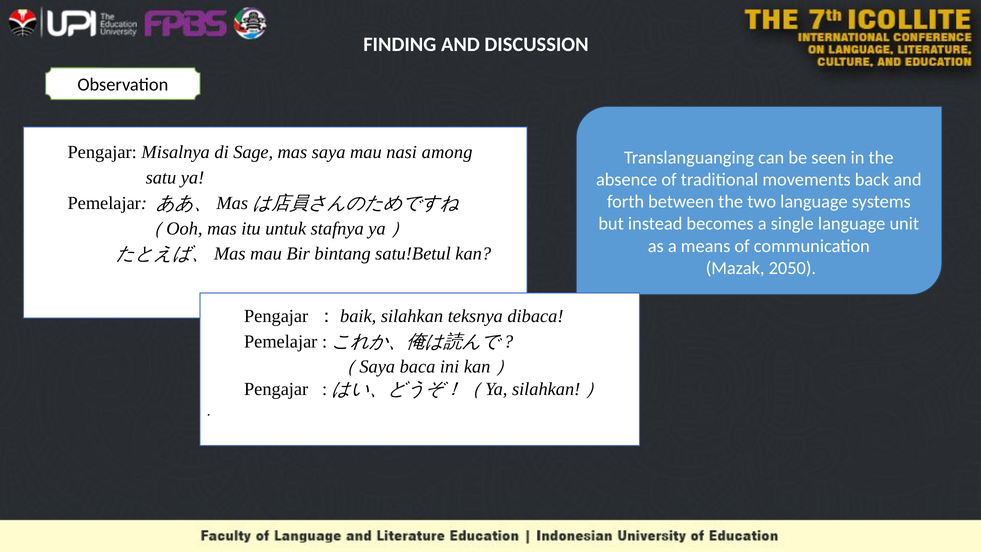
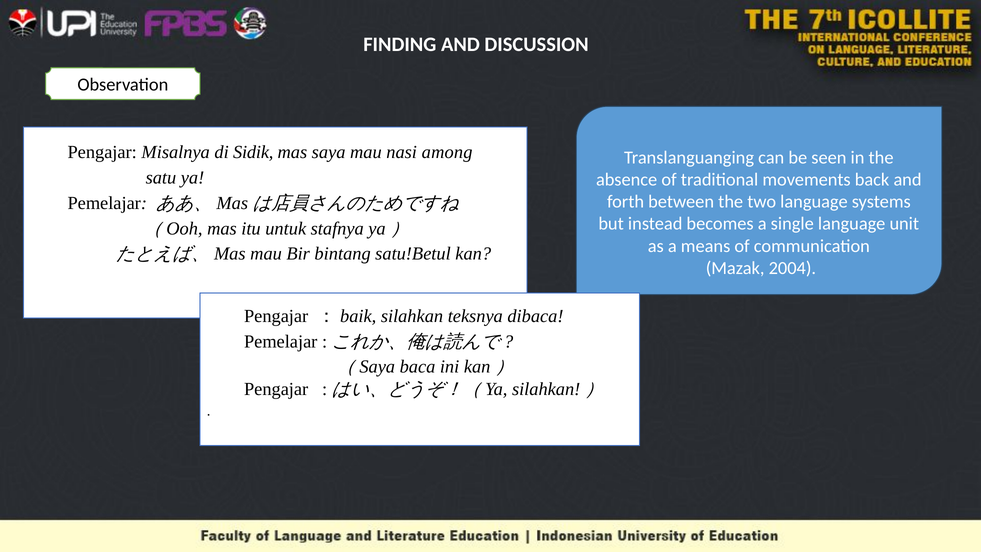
Sage: Sage -> Sidik (253, 152)
2050: 2050 -> 2004 (792, 268)
